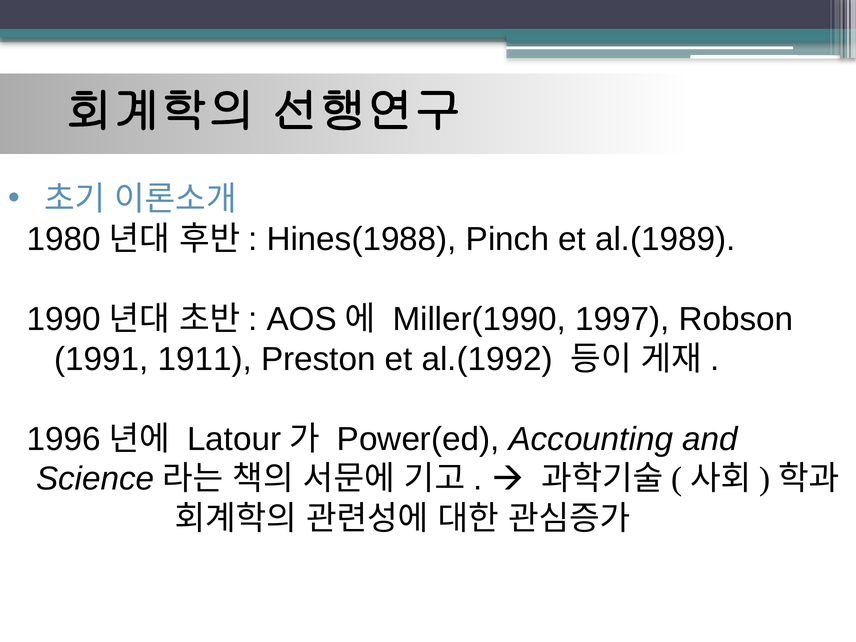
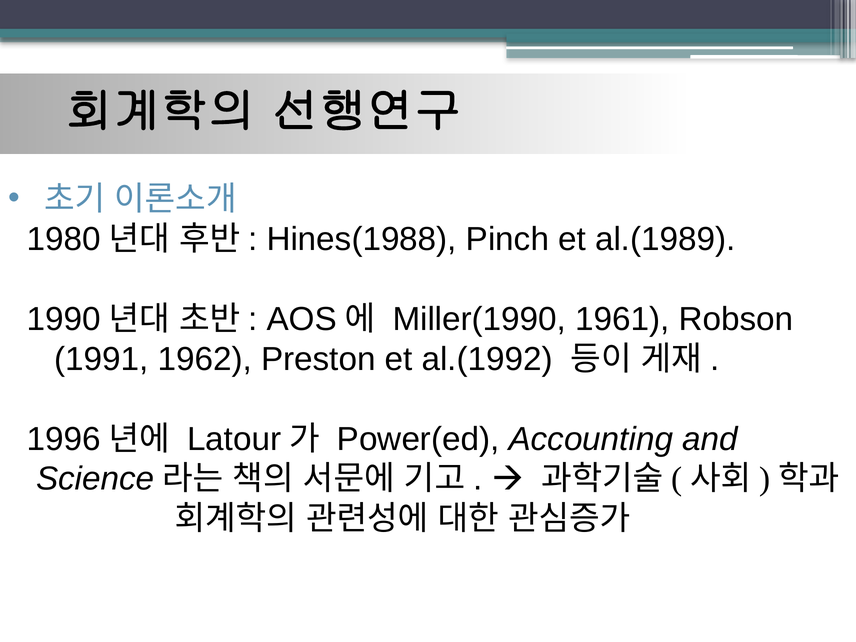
1997: 1997 -> 1961 (622, 319)
1911: 1911 -> 1962 (205, 359)
